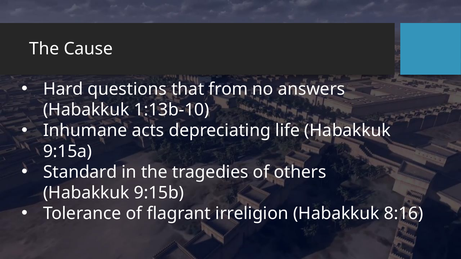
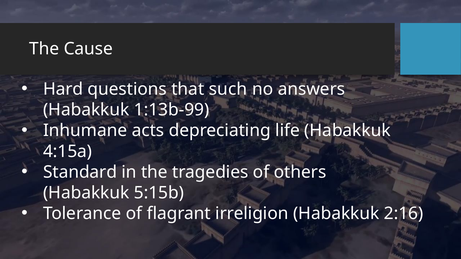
from: from -> such (228, 89)
1:13b-10: 1:13b-10 -> 1:13b-99 (172, 110)
9:15a: 9:15a -> 4:15a (68, 152)
9:15b: 9:15b -> 5:15b (159, 193)
8:16: 8:16 -> 2:16 (404, 214)
